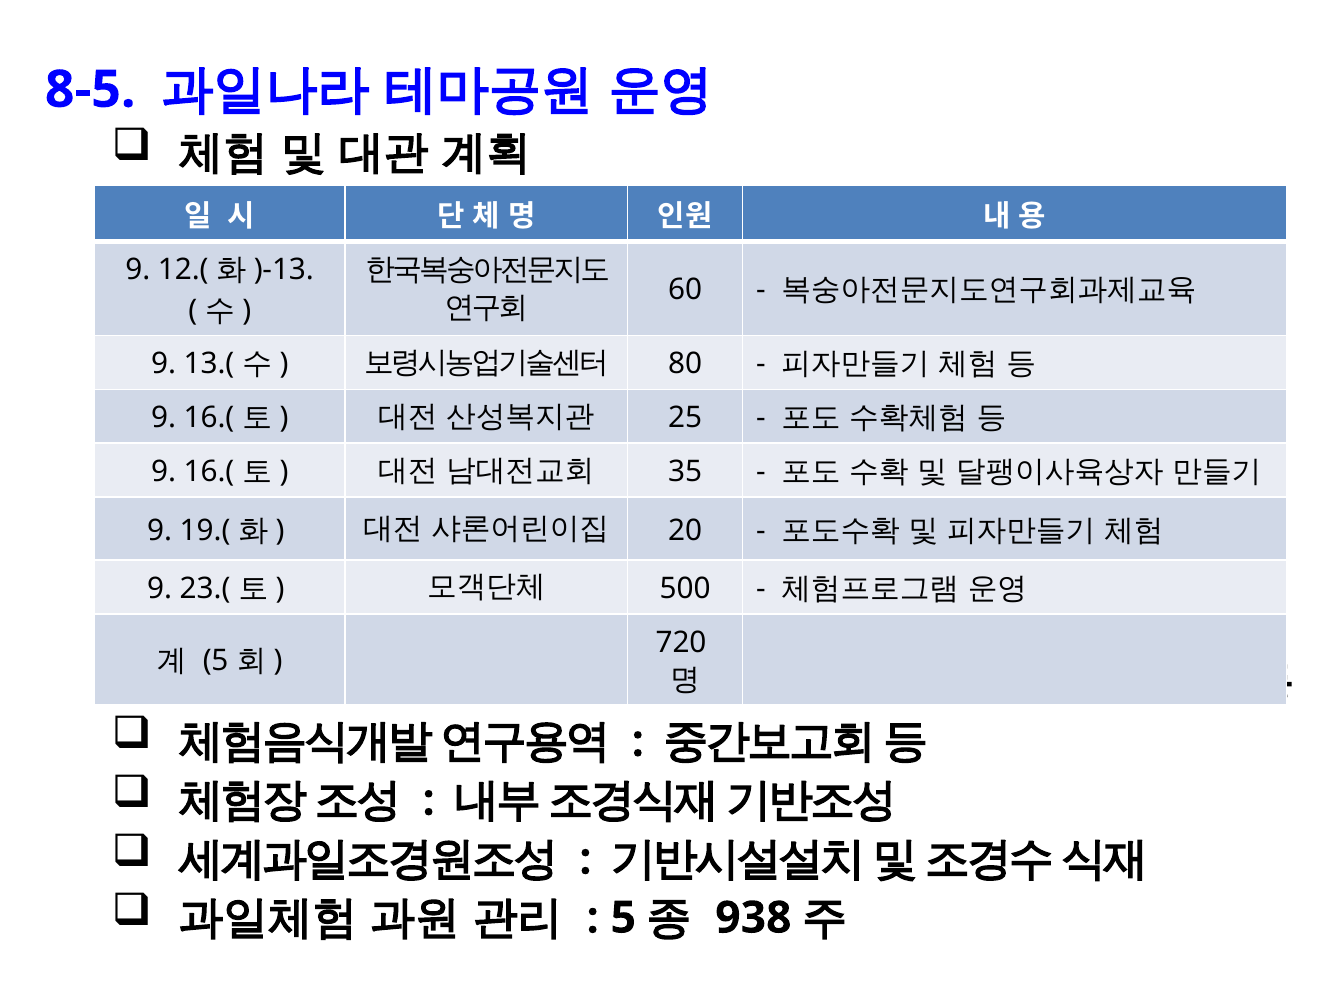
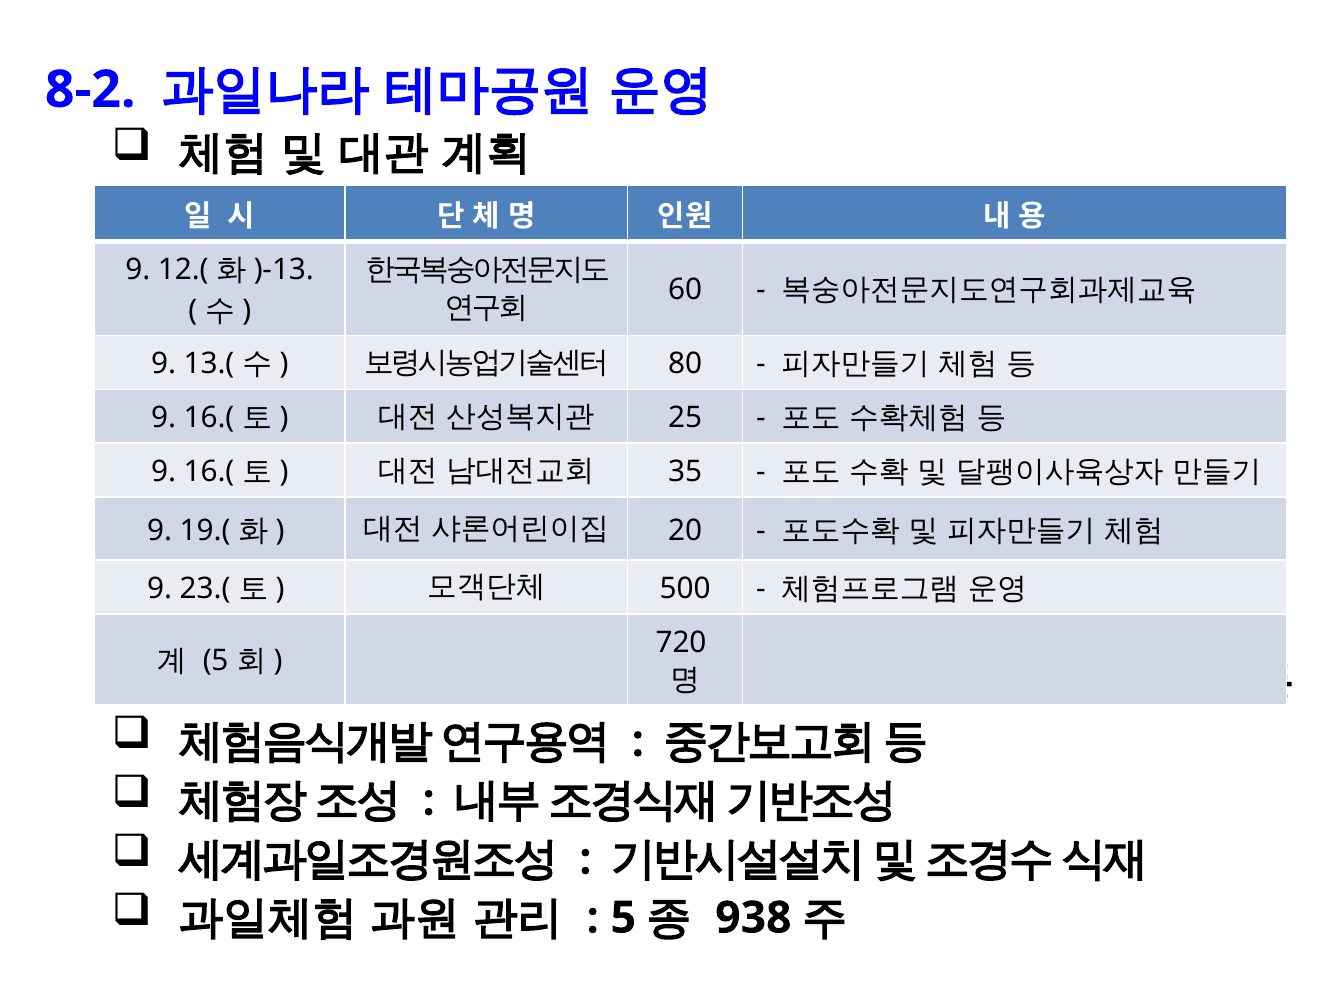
8-5: 8-5 -> 8-2 (90, 90)
